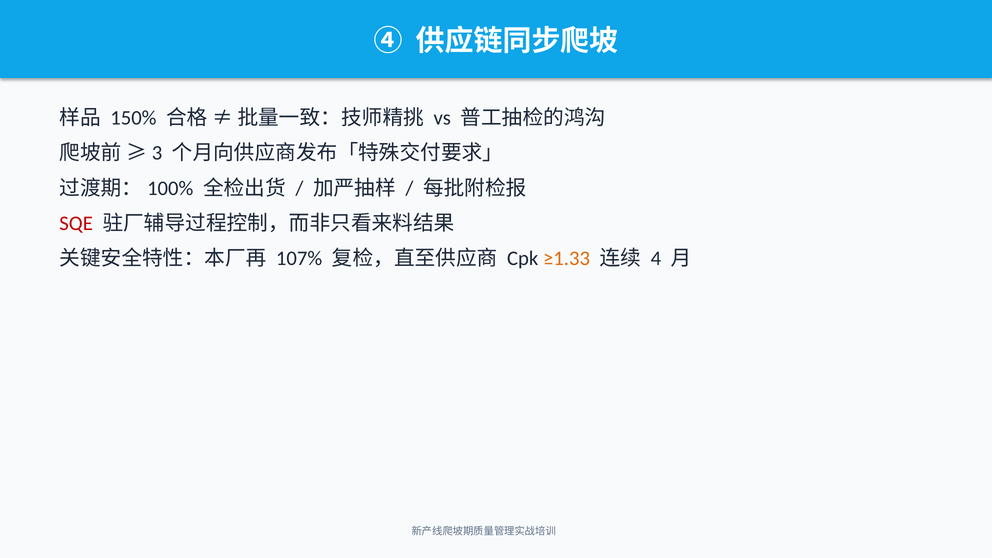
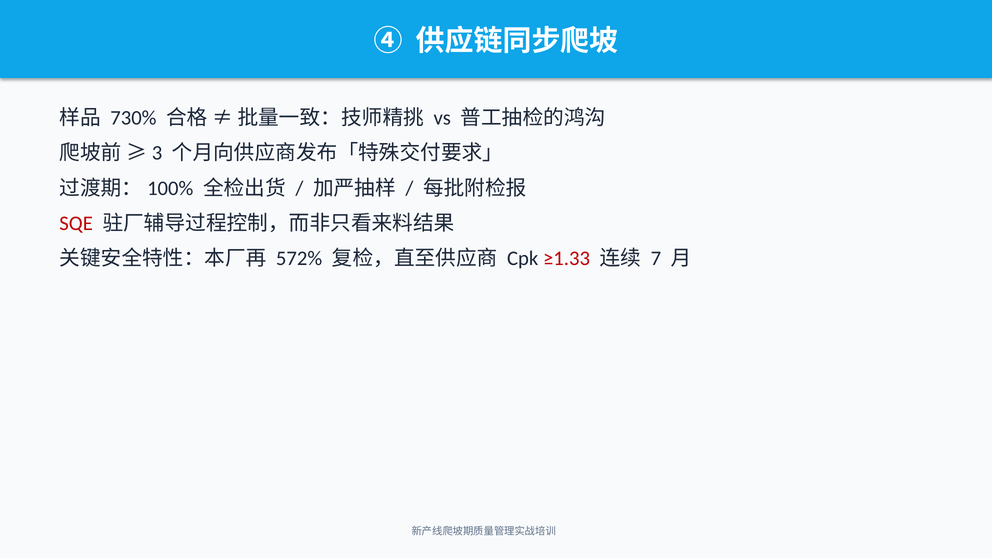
150%: 150% -> 730% (133, 118)
107%: 107% -> 572% (299, 259)
≥1.33 colour: orange -> red (567, 259)
4: 4 -> 7 (656, 259)
